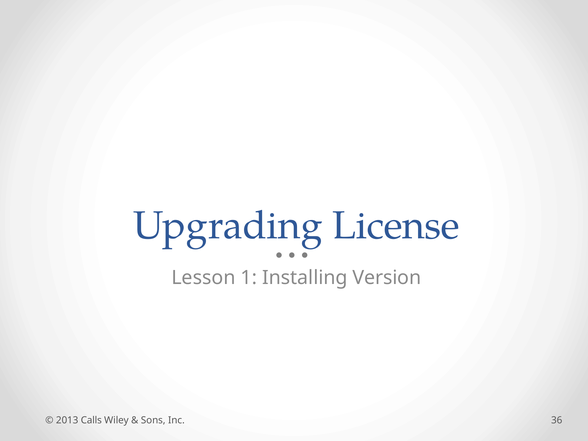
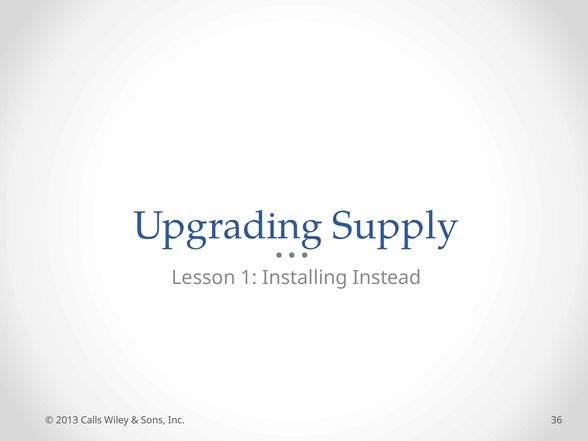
License: License -> Supply (396, 226)
Version: Version -> Instead (387, 278)
